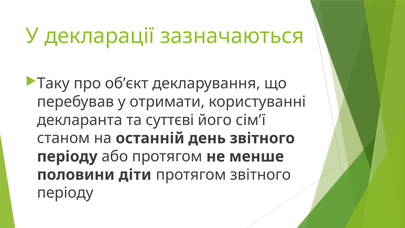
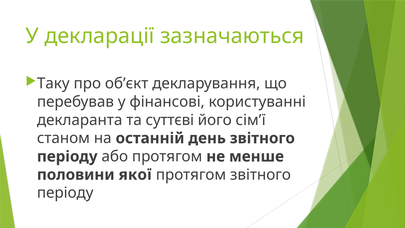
отримати: отримати -> фінансові (167, 102)
діти: діти -> якої (135, 175)
